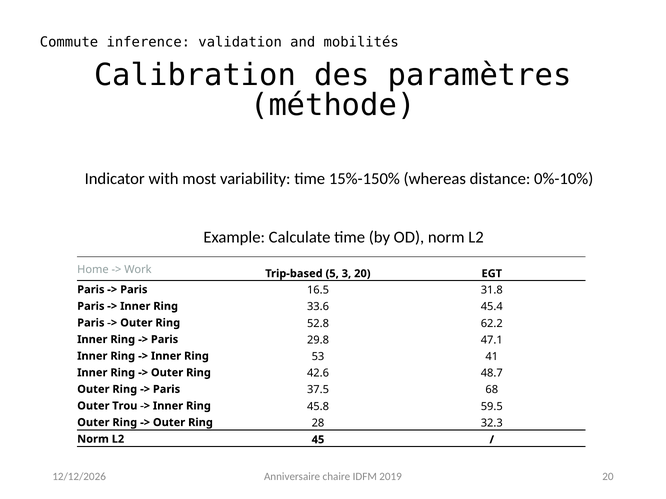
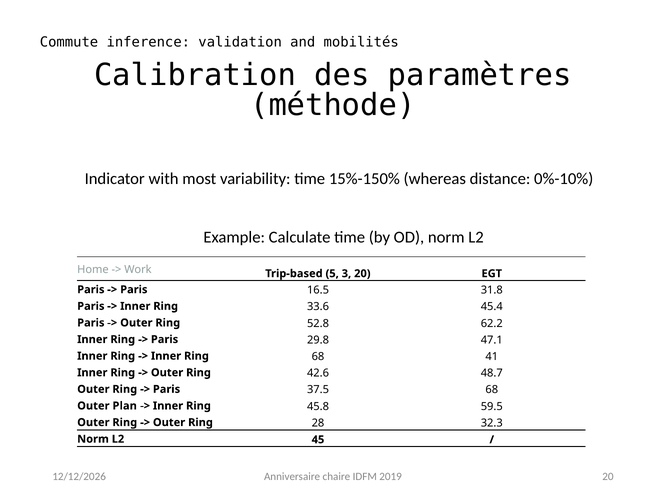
Ring 53: 53 -> 68 (318, 357)
Trou: Trou -> Plan (125, 406)
